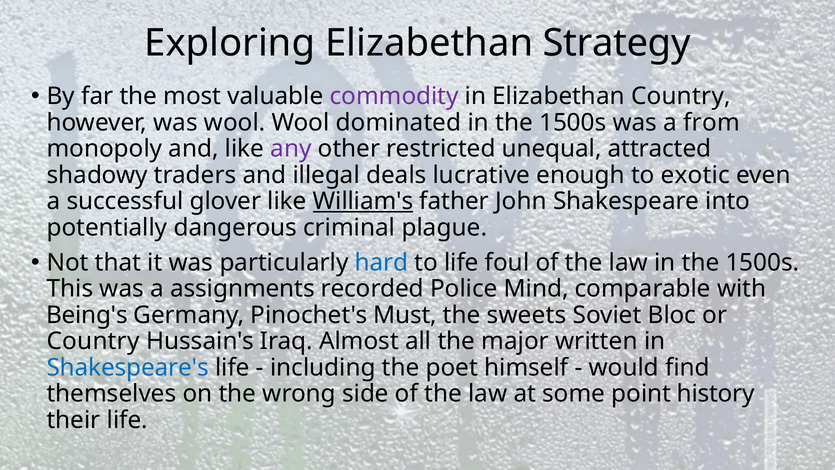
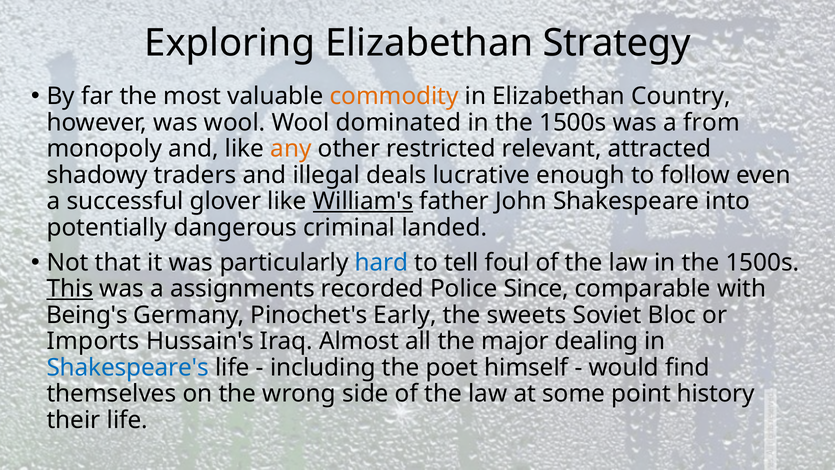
commodity colour: purple -> orange (394, 96)
any colour: purple -> orange (291, 149)
unequal: unequal -> relevant (552, 149)
exotic: exotic -> follow (696, 175)
plague: plague -> landed (444, 227)
to life: life -> tell (461, 262)
This underline: none -> present (70, 289)
Mind: Mind -> Since (536, 289)
Must: Must -> Early (405, 315)
Country: Country -> Imports (93, 341)
written: written -> dealing (597, 341)
